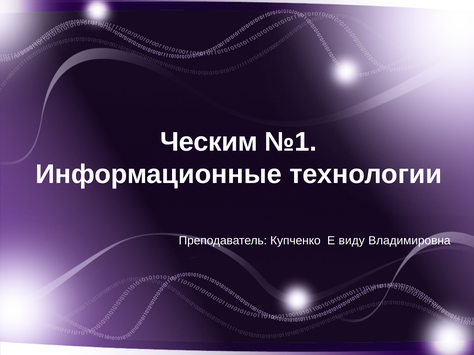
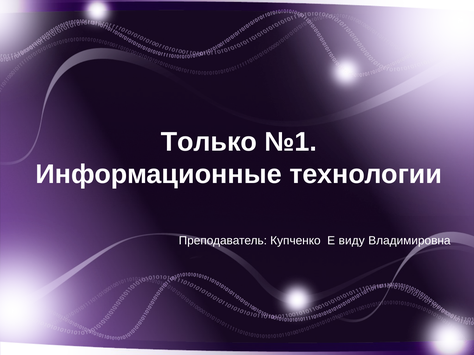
Ческим: Ческим -> Только (209, 142)
